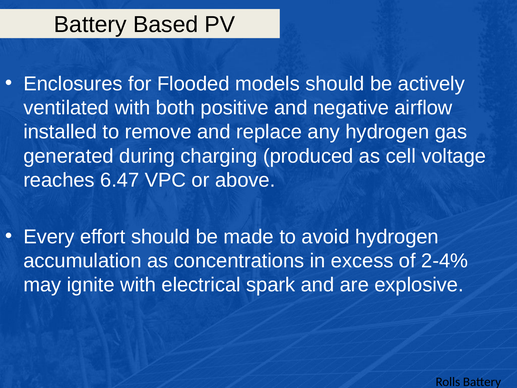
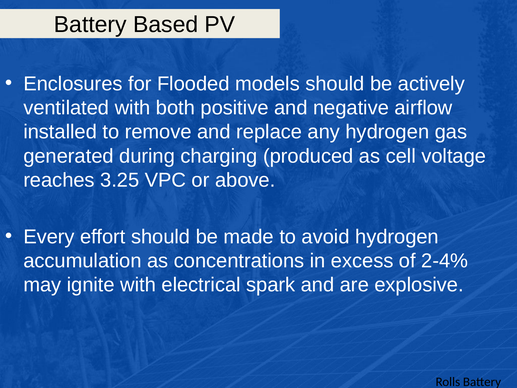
6.47: 6.47 -> 3.25 (120, 180)
